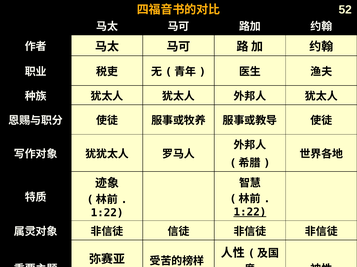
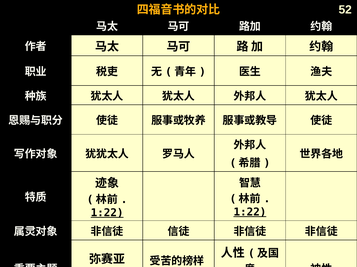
1:22 underline: none -> present (107, 213)
